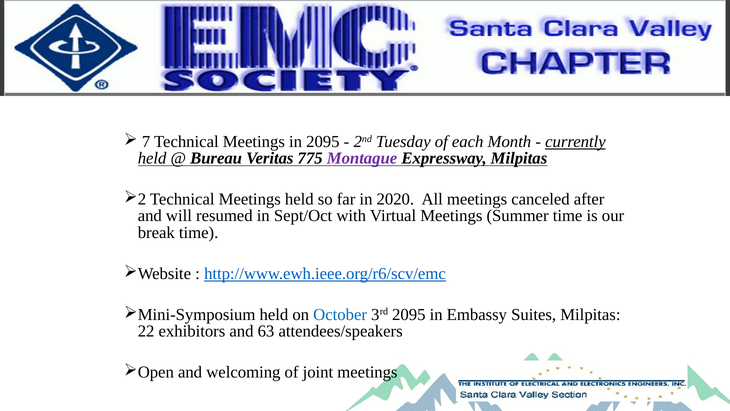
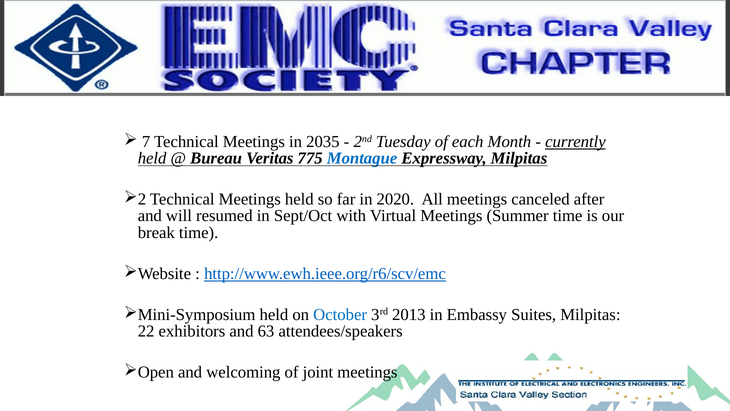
in 2095: 2095 -> 2035 (323, 142)
Montague colour: purple -> blue (362, 158)
3rd 2095: 2095 -> 2013 (409, 314)
